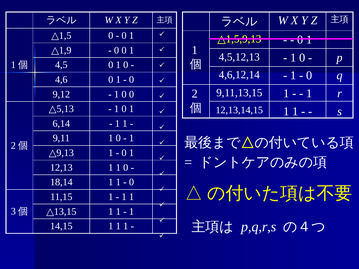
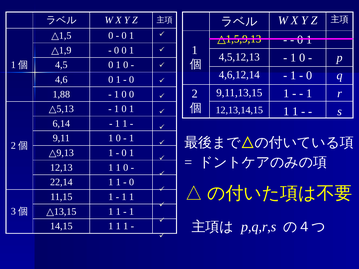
9,12: 9,12 -> 1,88 (61, 94)
18,14: 18,14 -> 22,14 (61, 182)
